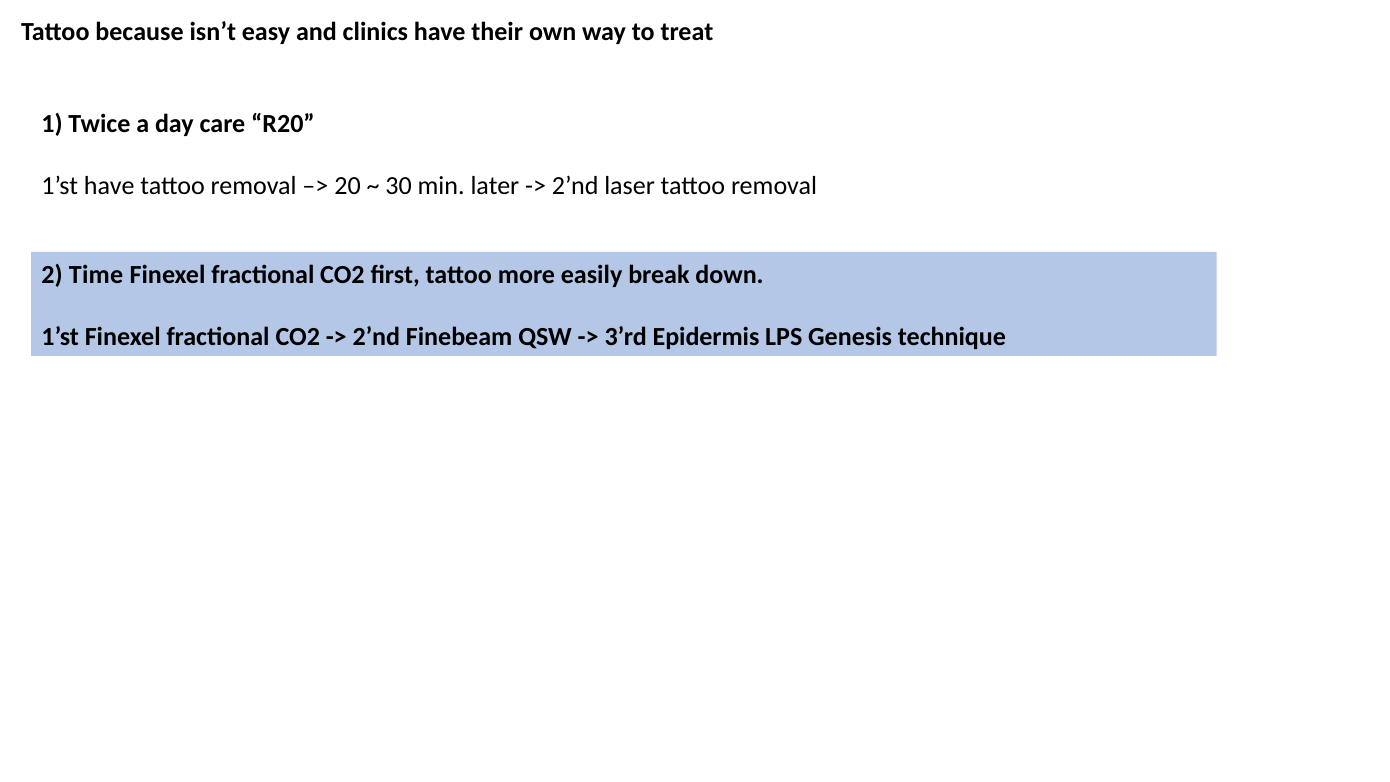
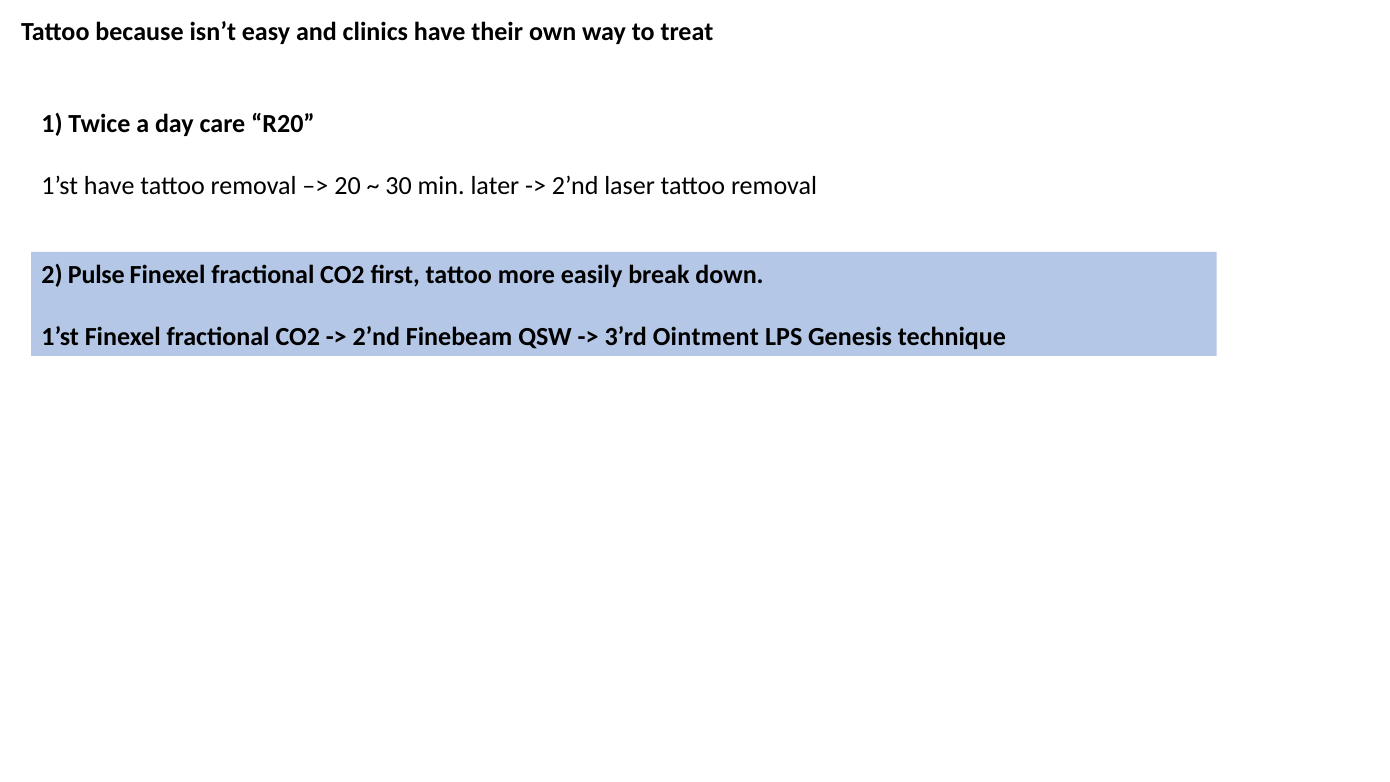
Time: Time -> Pulse (96, 274)
Epidermis: Epidermis -> Ointment (706, 337)
